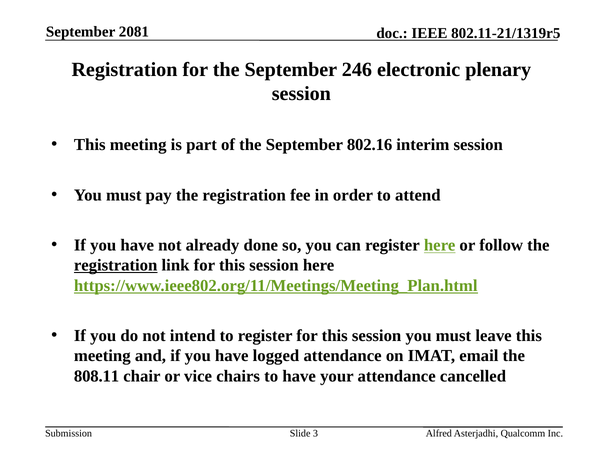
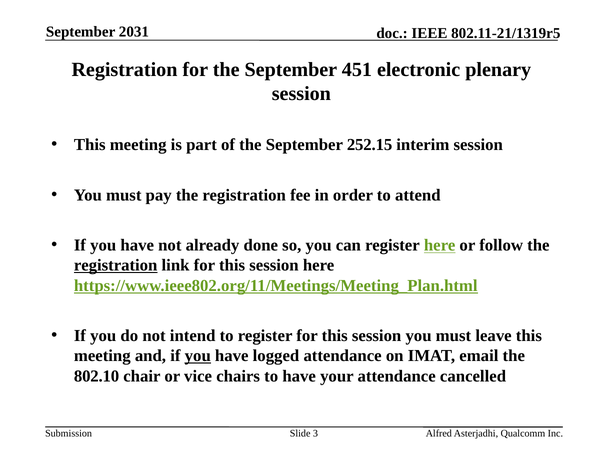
2081: 2081 -> 2031 (134, 32)
246: 246 -> 451 (357, 70)
802.16: 802.16 -> 252.15 (370, 145)
you underline: none -> present (198, 356)
808.11: 808.11 -> 802.10 (97, 376)
